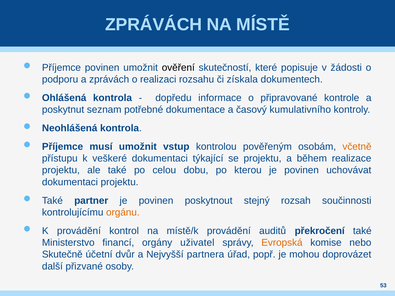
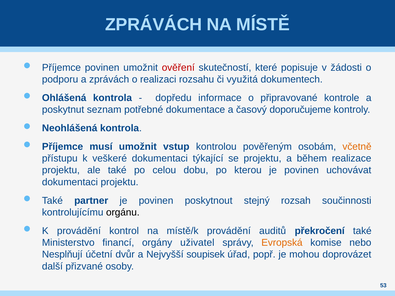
ověření colour: black -> red (178, 68)
získala: získala -> využitá (242, 79)
kumulativního: kumulativního -> doporučujeme (300, 110)
orgánu colour: orange -> black (123, 213)
Skutečně: Skutečně -> Nesplňují (62, 255)
partnera: partnera -> soupisek (206, 255)
